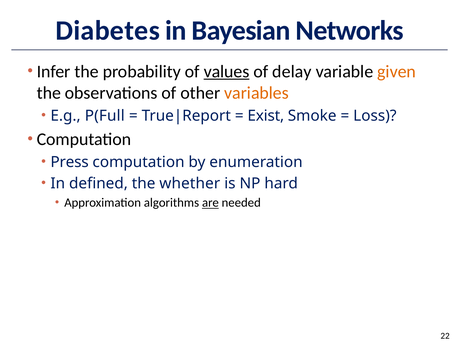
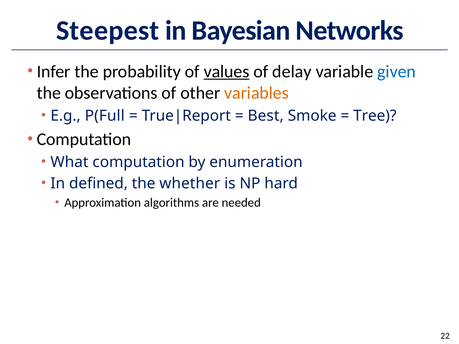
Diabetes: Diabetes -> Steepest (108, 31)
given colour: orange -> blue (397, 72)
Exist: Exist -> Best (266, 116)
Loss: Loss -> Tree (375, 116)
Press: Press -> What (69, 162)
are underline: present -> none (210, 203)
